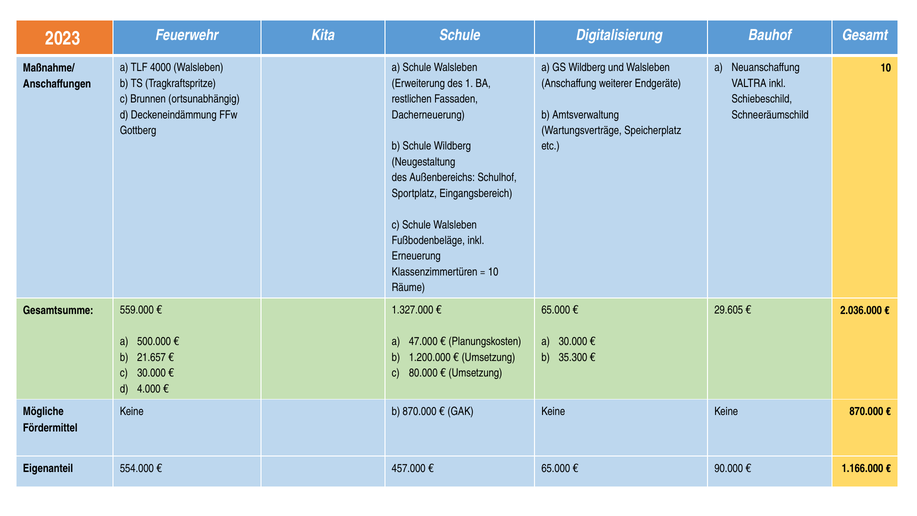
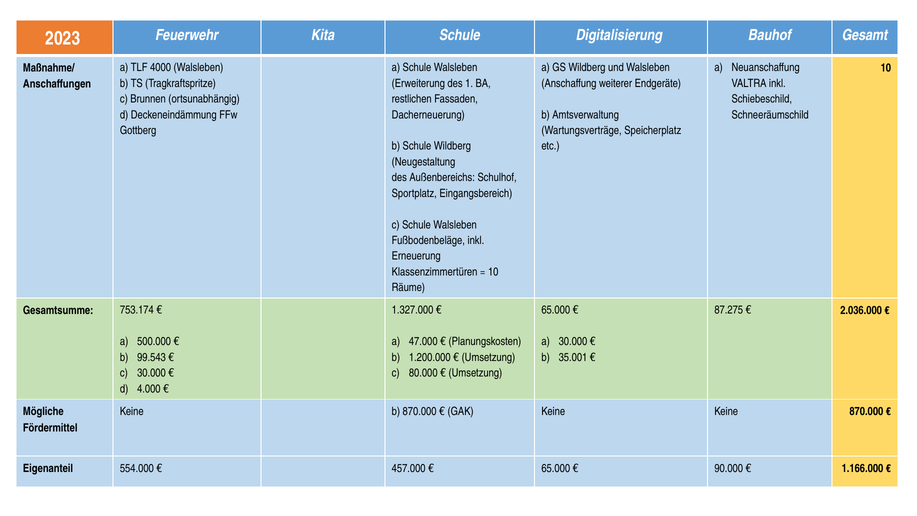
29.605: 29.605 -> 87.275 (729, 310)
559.000: 559.000 -> 753.174 (137, 310)
21.657: 21.657 -> 99.543 (151, 357)
35.300: 35.300 -> 35.001 (573, 357)
